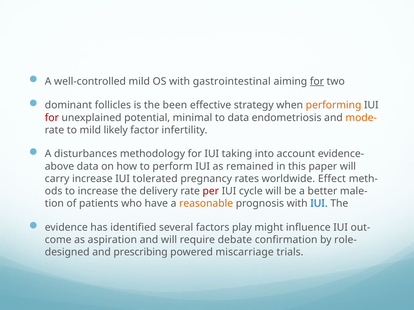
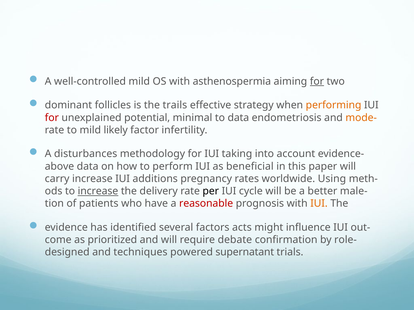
gastrointestinal: gastrointestinal -> asthenospermia (232, 81)
been: been -> trails (175, 105)
remained: remained -> beneficial (250, 167)
tolerated: tolerated -> additions (155, 179)
Effect: Effect -> Using (332, 179)
increase underline: none -> present (98, 191)
per colour: red -> black (211, 191)
reasonable colour: orange -> red (206, 204)
IUI colour: blue -> orange (319, 204)
play: play -> acts (242, 228)
aspiration: aspiration -> prioritized (112, 240)
prescribing: prescribing -> techniques (140, 253)
miscarriage: miscarriage -> supernatant (245, 253)
